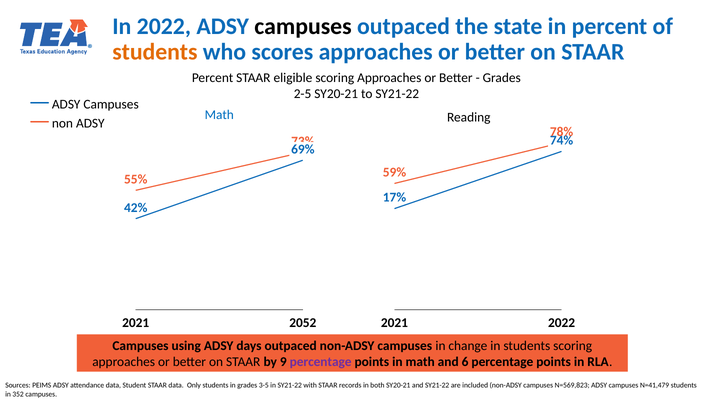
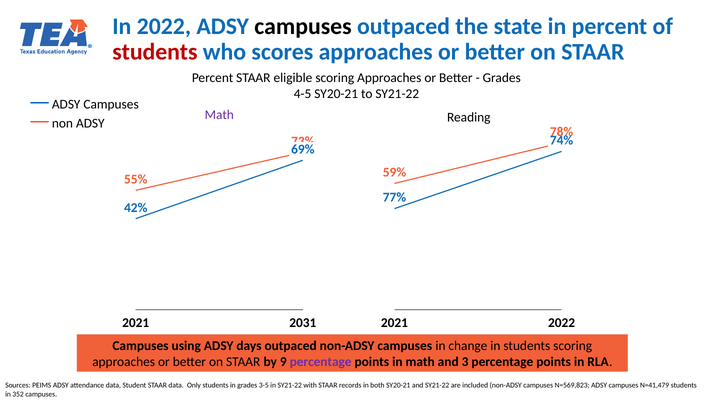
students colour: orange -> red (155, 52)
2-5: 2-5 -> 4-5 (303, 94)
Math colour: blue -> purple (219, 115)
17%: 17% -> 77% (394, 198)
2052: 2052 -> 2031 (303, 323)
6: 6 -> 3 (465, 362)
